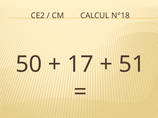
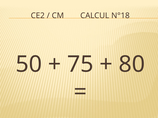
17: 17 -> 75 (80, 64)
51: 51 -> 80 (132, 64)
